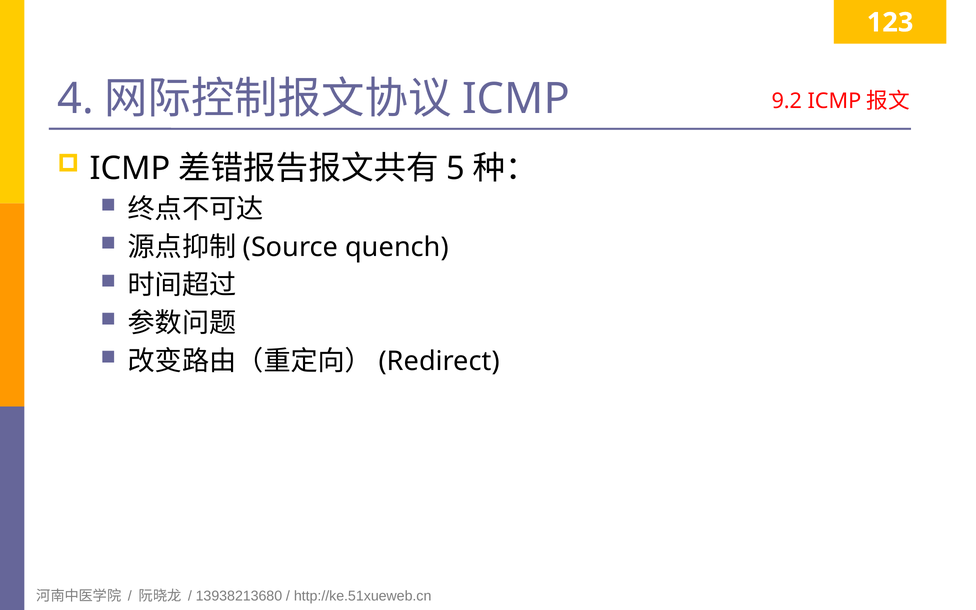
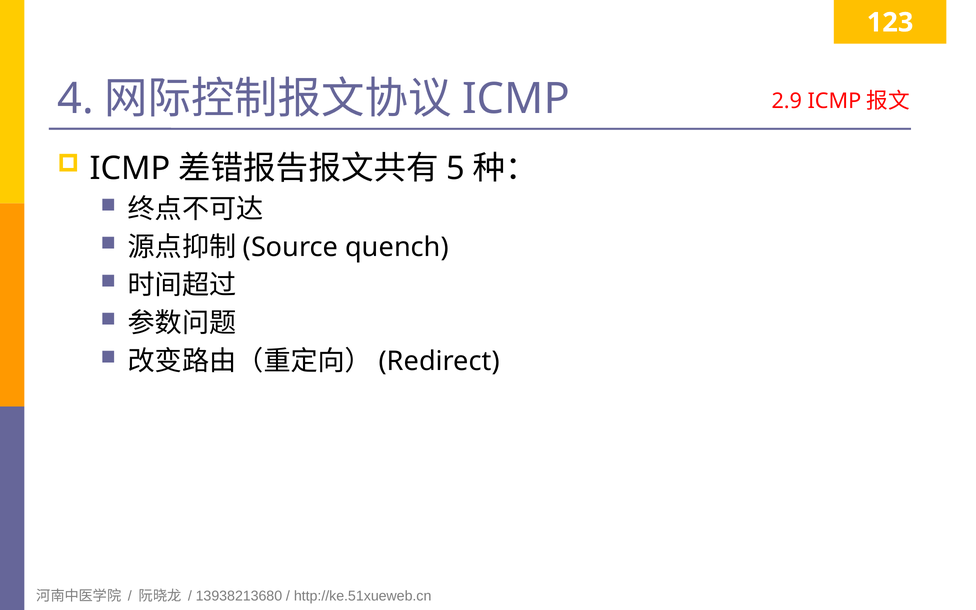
9.2: 9.2 -> 2.9 (787, 101)
